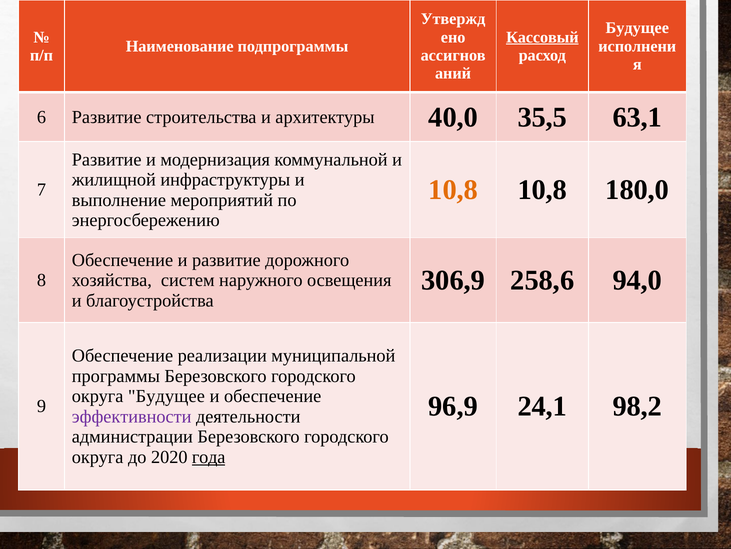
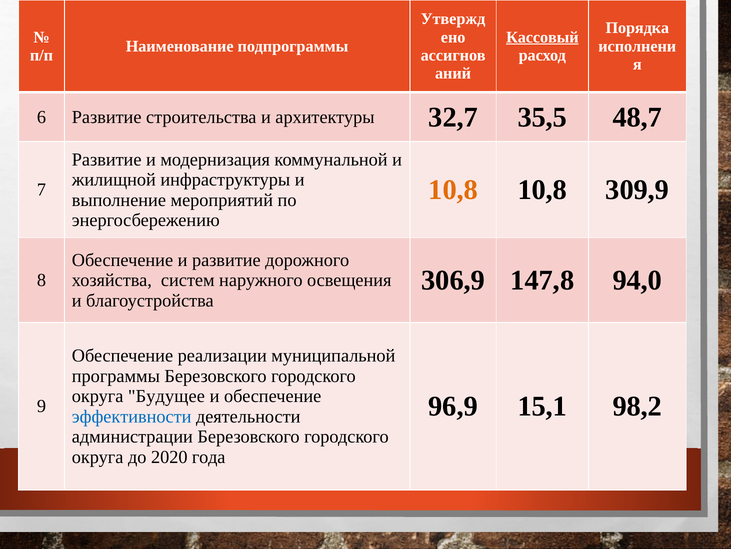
Будущее: Будущее -> Порядка (637, 28)
40,0: 40,0 -> 32,7 (453, 117)
63,1: 63,1 -> 48,7 (637, 117)
180,0: 180,0 -> 309,9 (637, 190)
258,6: 258,6 -> 147,8 (542, 280)
24,1: 24,1 -> 15,1 (542, 406)
эффективности colour: purple -> blue (132, 416)
года underline: present -> none (209, 456)
